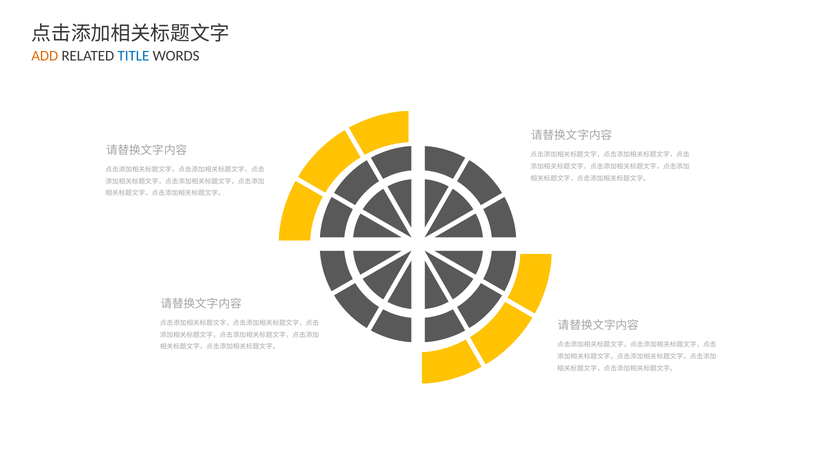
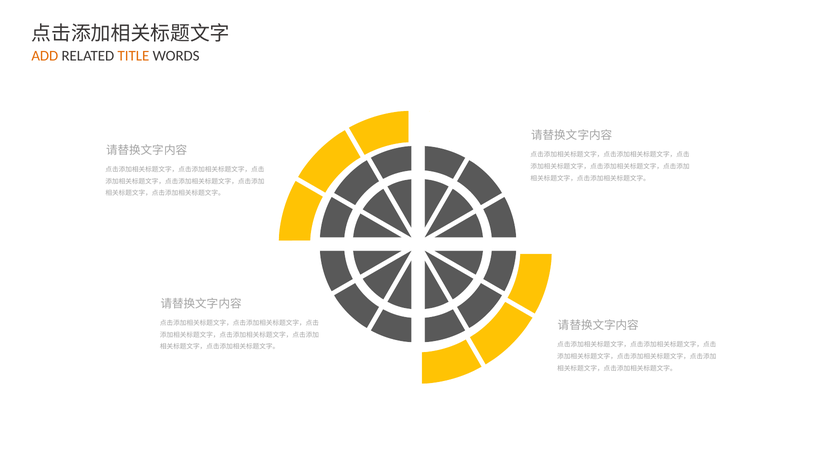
TITLE colour: blue -> orange (133, 56)
